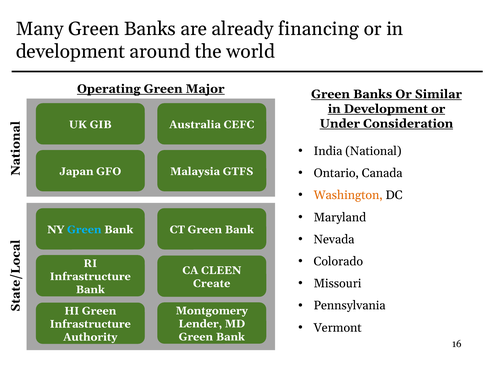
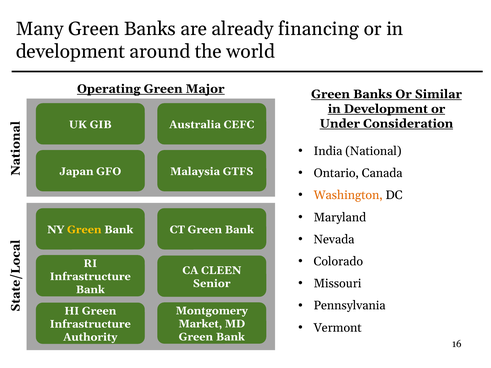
Green colour: light blue -> yellow (84, 230)
Create: Create -> Senior (212, 284)
Lender: Lender -> Market (200, 324)
